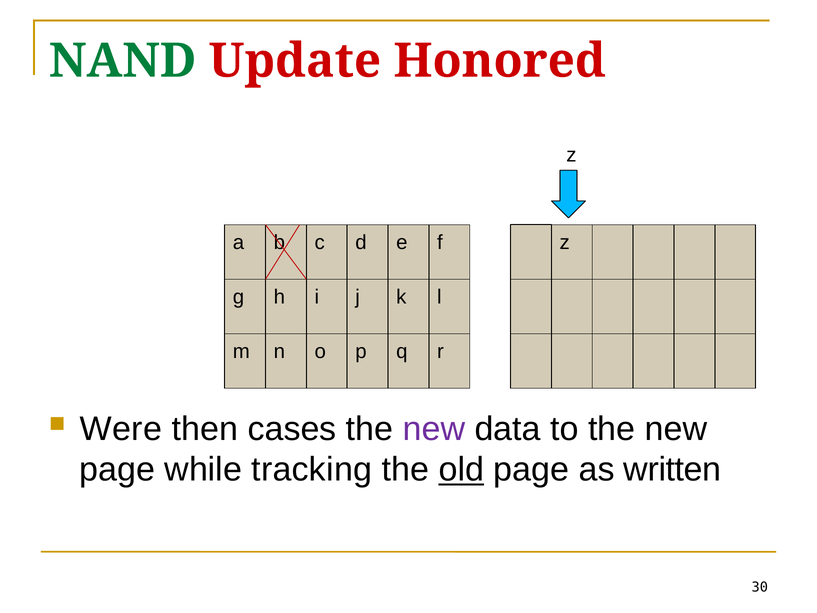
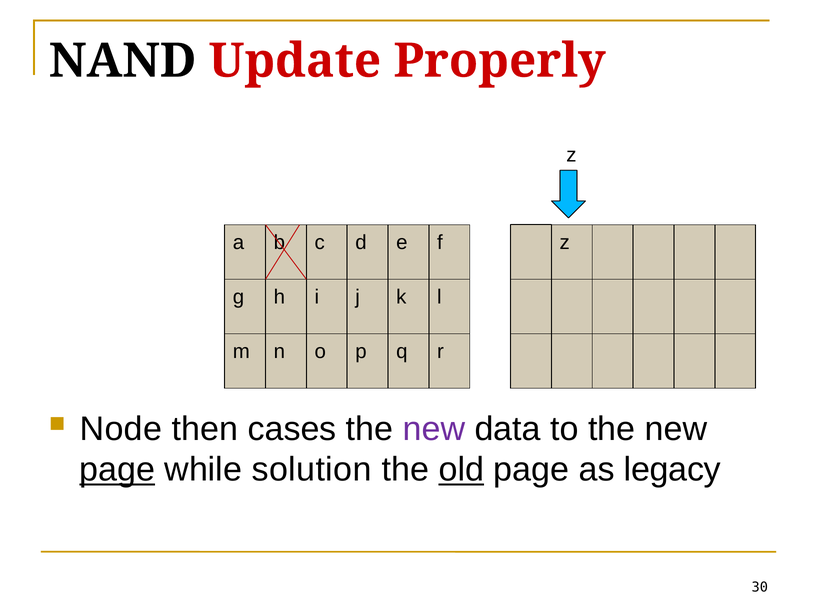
NAND colour: green -> black (123, 61)
Honored: Honored -> Properly (500, 61)
Were: Were -> Node (121, 429)
page underline: none -> present (117, 470)
tracking: tracking -> solution (312, 470)
written: written -> legacy (672, 470)
